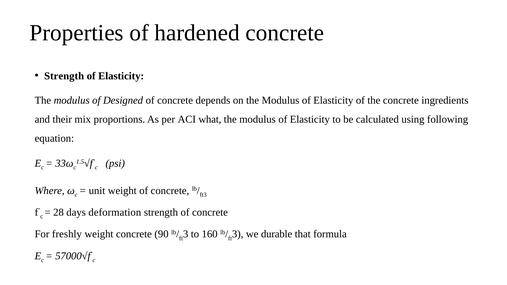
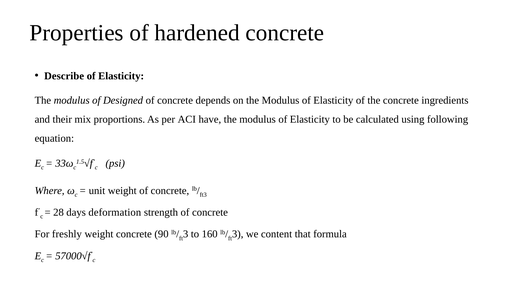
Strength: Strength -> Describe (64, 76)
what: what -> have (210, 119)
durable: durable -> content (277, 234)
